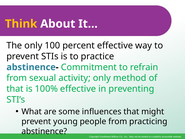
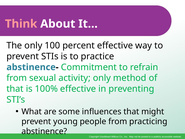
Think colour: yellow -> pink (21, 24)
